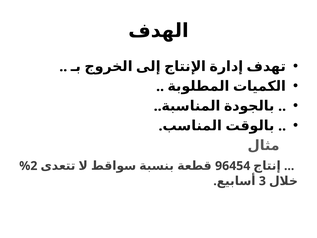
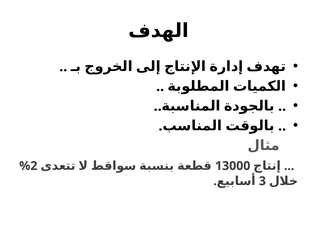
96454: 96454 -> 13000 (233, 166)
